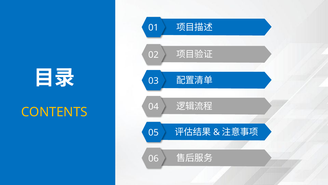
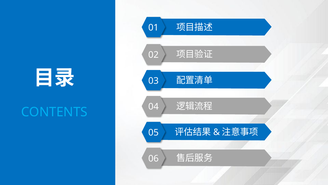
CONTENTS colour: yellow -> light blue (54, 112)
